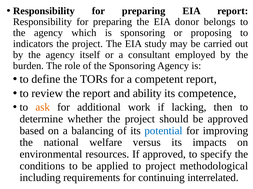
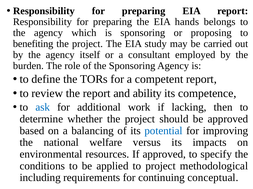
donor: donor -> hands (187, 22)
indicators: indicators -> benefiting (33, 44)
ask colour: orange -> blue (43, 108)
interrelated: interrelated -> conceptual (213, 178)
